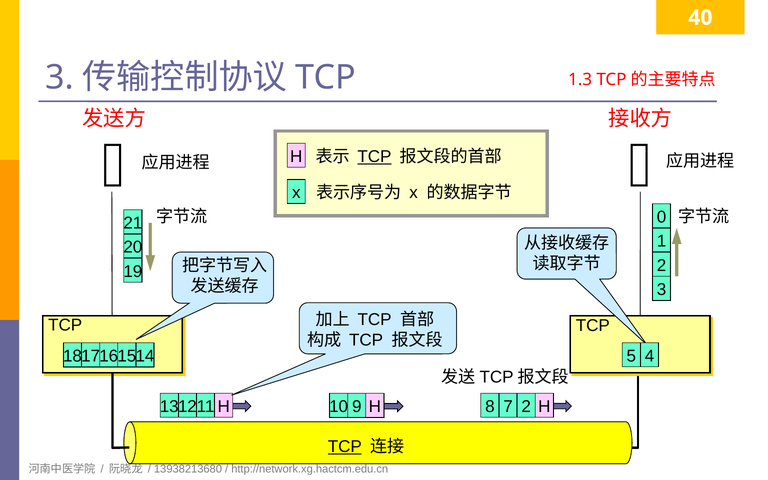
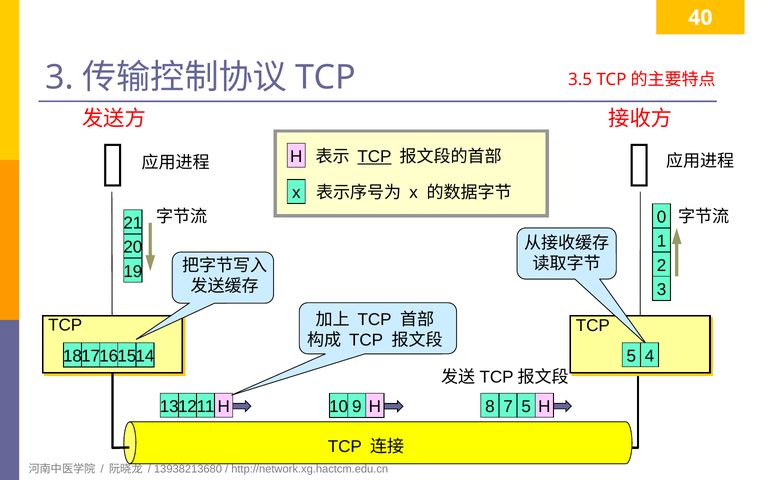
1.3: 1.3 -> 3.5 (580, 80)
7 2: 2 -> 5 (526, 406)
TCP underline: present -> none (345, 447)
